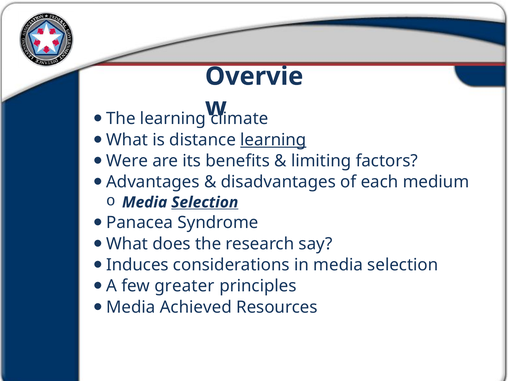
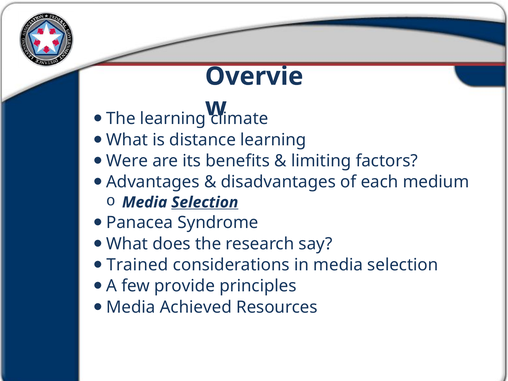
learning underline: present -> none (273, 140)
Induces: Induces -> Trained (137, 265)
greater: greater -> provide (185, 286)
